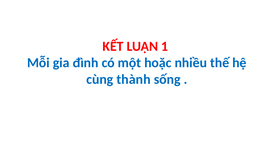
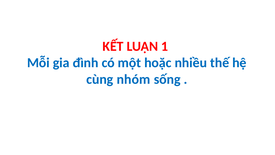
thành: thành -> nhóm (134, 79)
